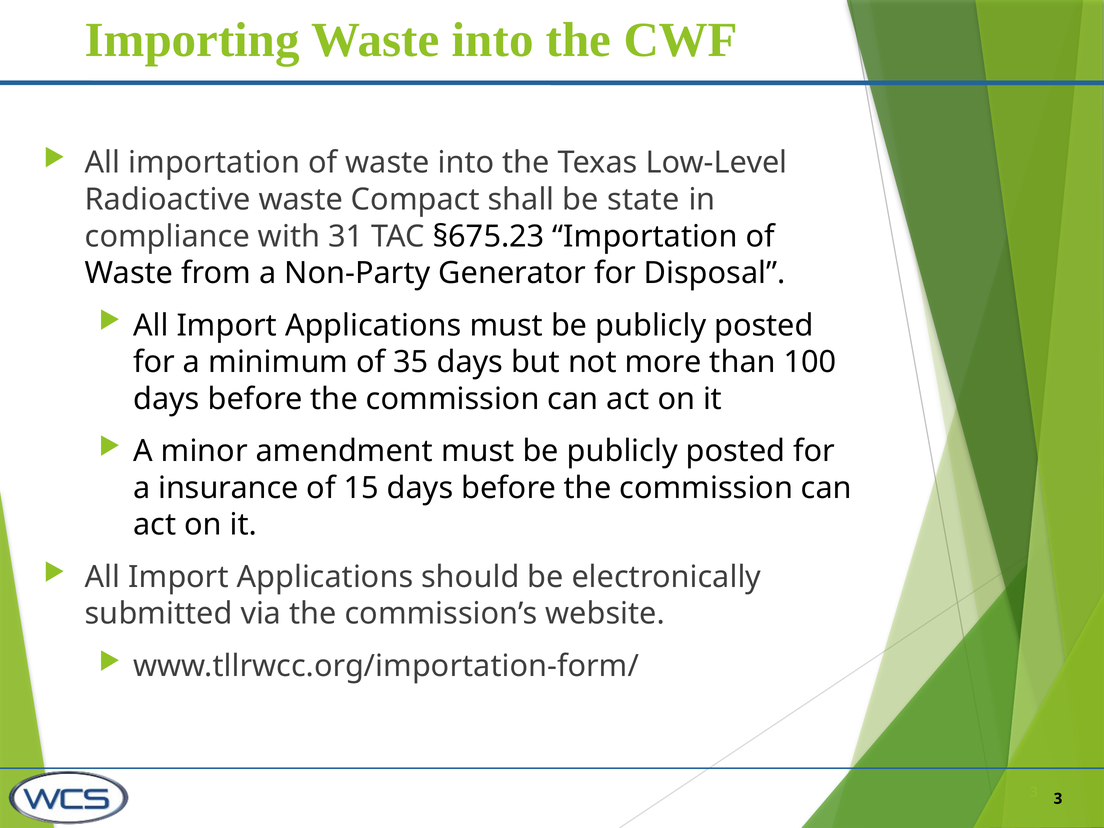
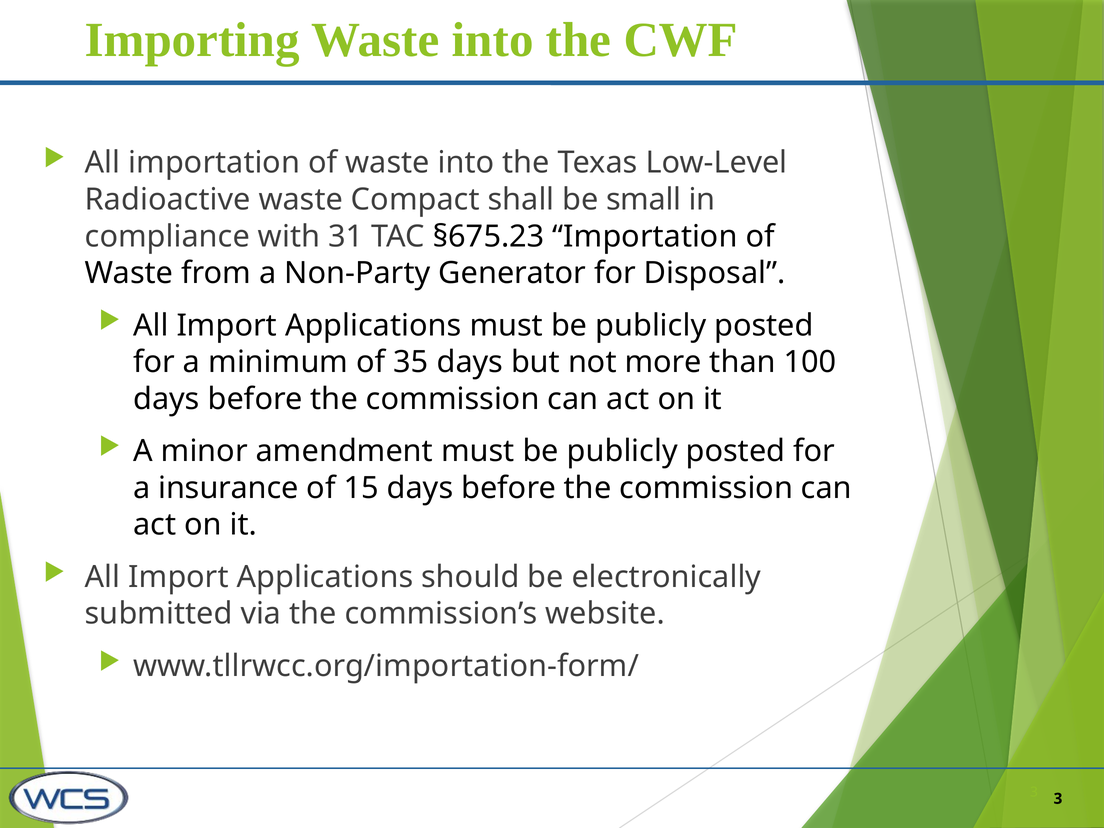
state: state -> small (644, 200)
